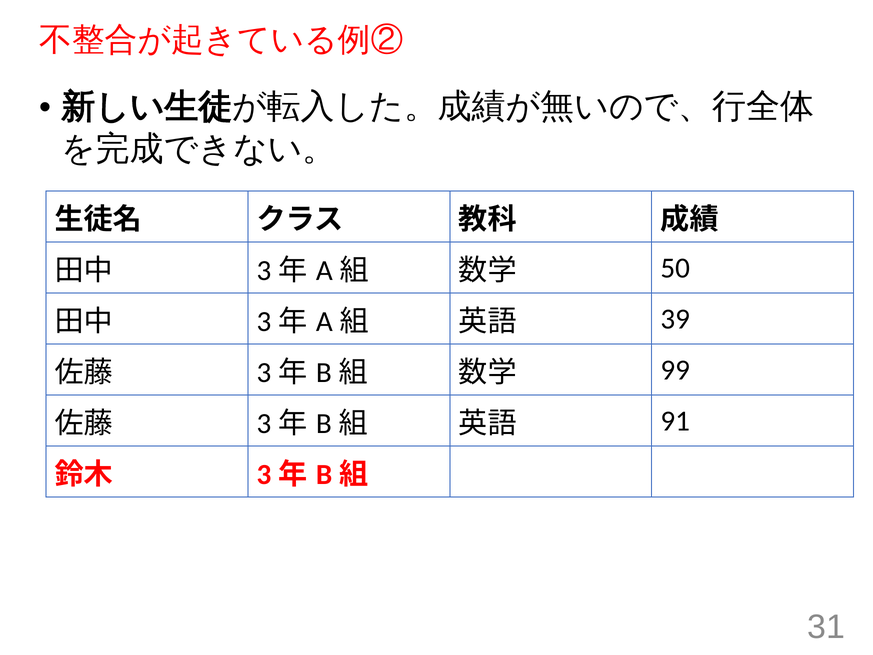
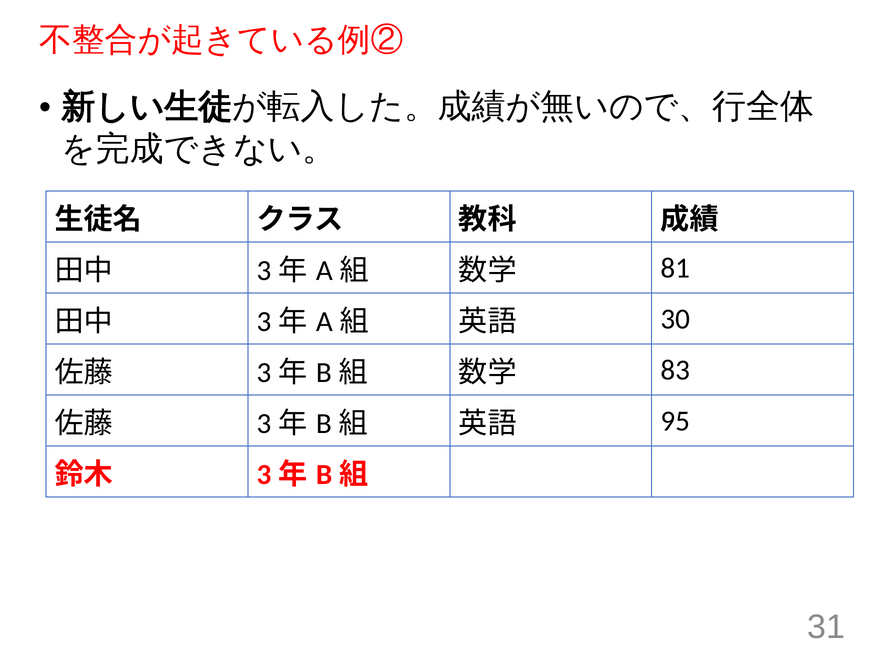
50: 50 -> 81 (675, 268)
39: 39 -> 30 (675, 319)
99: 99 -> 83 (675, 370)
91: 91 -> 95 (675, 421)
